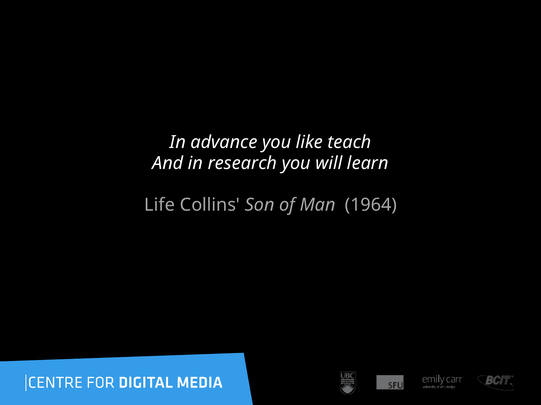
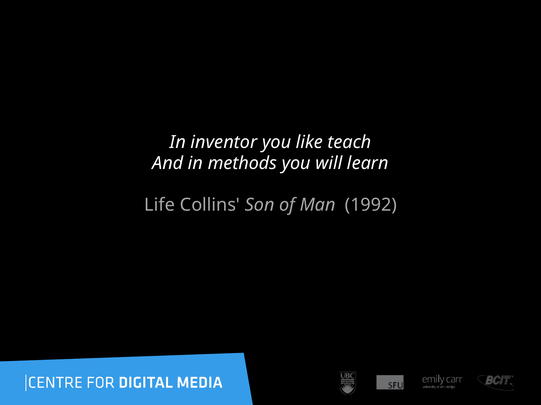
advance: advance -> inventor (224, 143)
research: research -> methods (242, 164)
1964: 1964 -> 1992 (371, 205)
